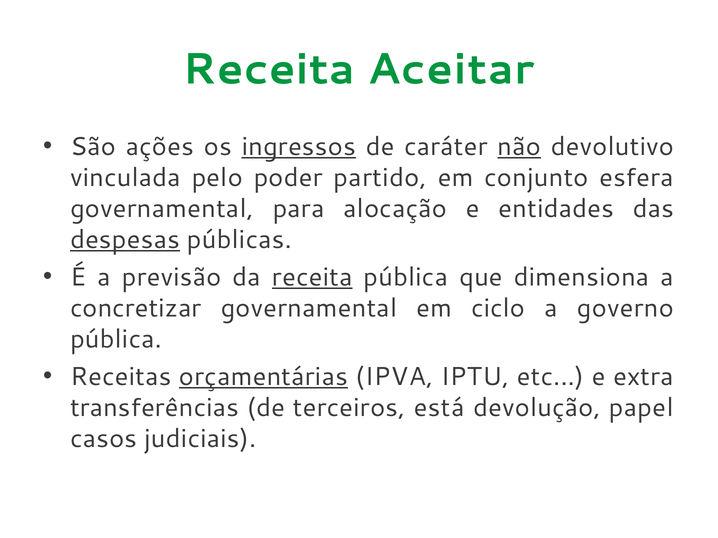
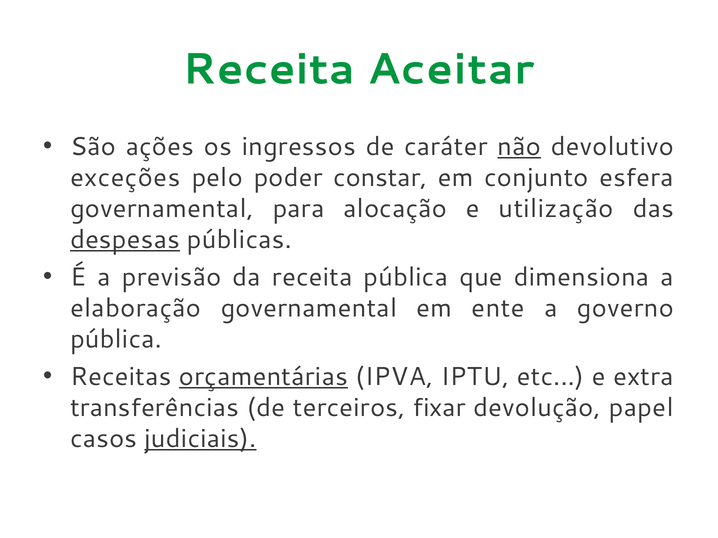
ingressos underline: present -> none (299, 147)
vinculada: vinculada -> exceções (125, 178)
partido: partido -> constar (380, 178)
entidades: entidades -> utilização (556, 209)
receita underline: present -> none (312, 277)
concretizar: concretizar -> elaboração (136, 308)
ciclo: ciclo -> ente (498, 308)
está: está -> fixar (439, 408)
judiciais underline: none -> present (200, 439)
